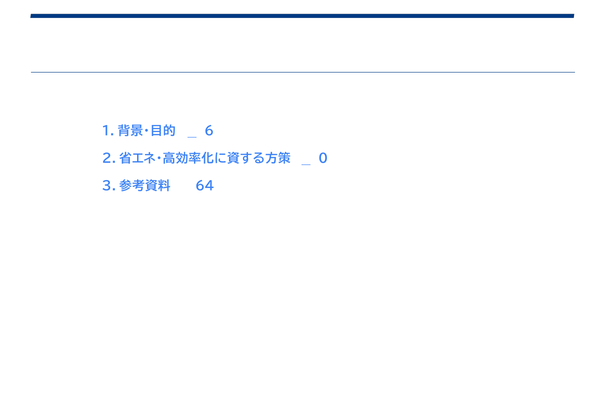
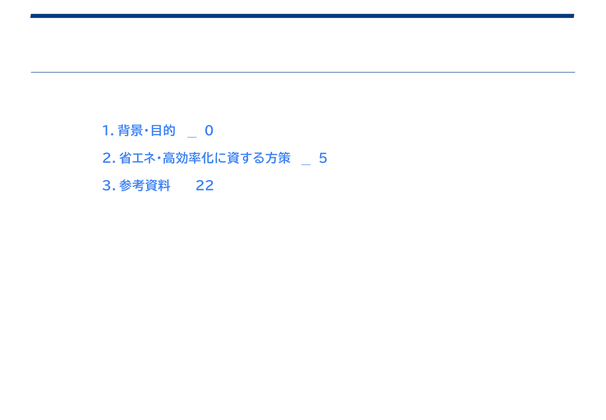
6: 6 -> 0 (209, 131)
0: 0 -> 5 (323, 158)
64: 64 -> 22 (205, 186)
